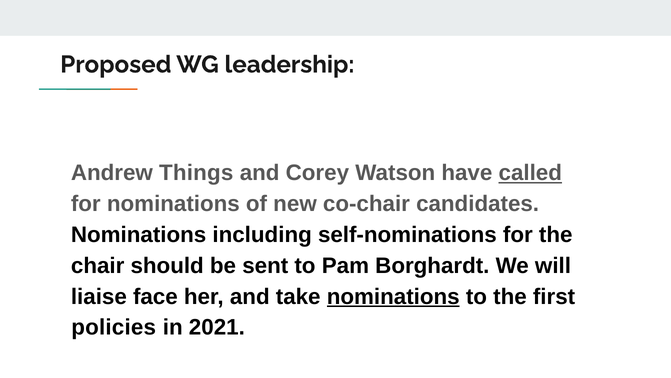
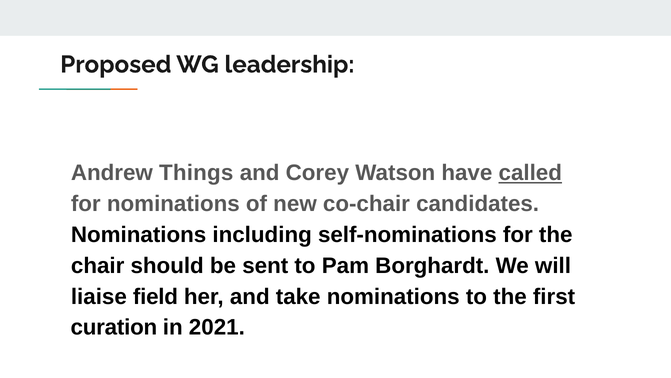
face: face -> field (155, 296)
nominations underline: present -> none (393, 296)
policies: policies -> curation (114, 327)
